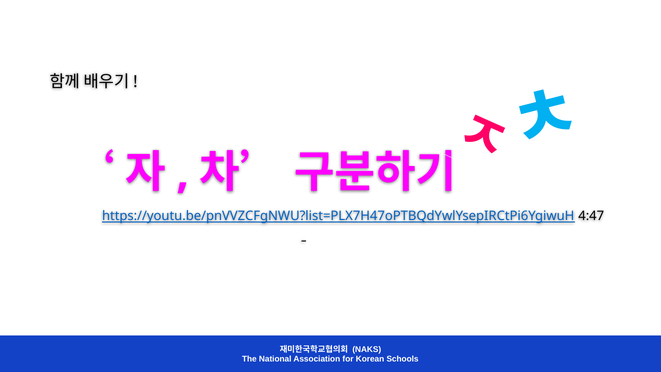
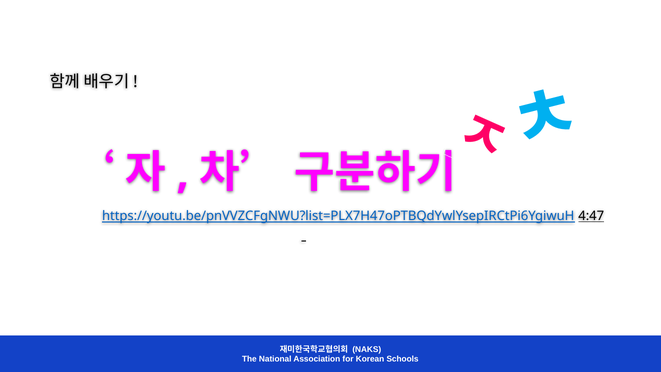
4:47 underline: none -> present (591, 216)
